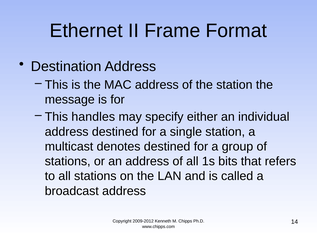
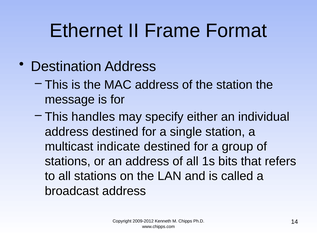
denotes: denotes -> indicate (118, 146)
